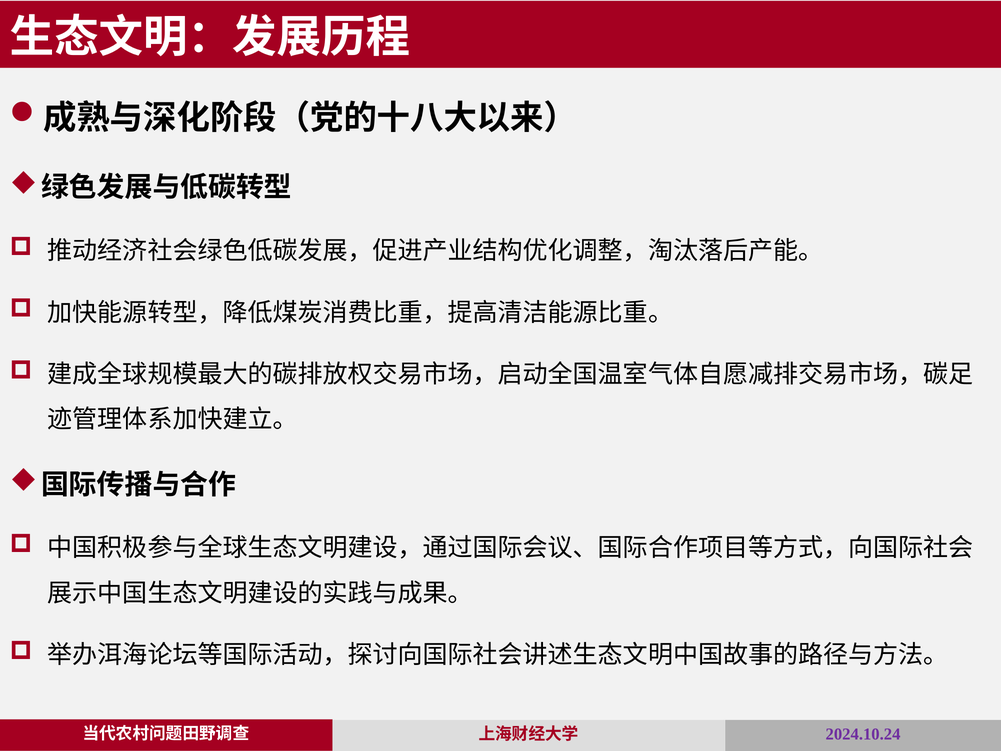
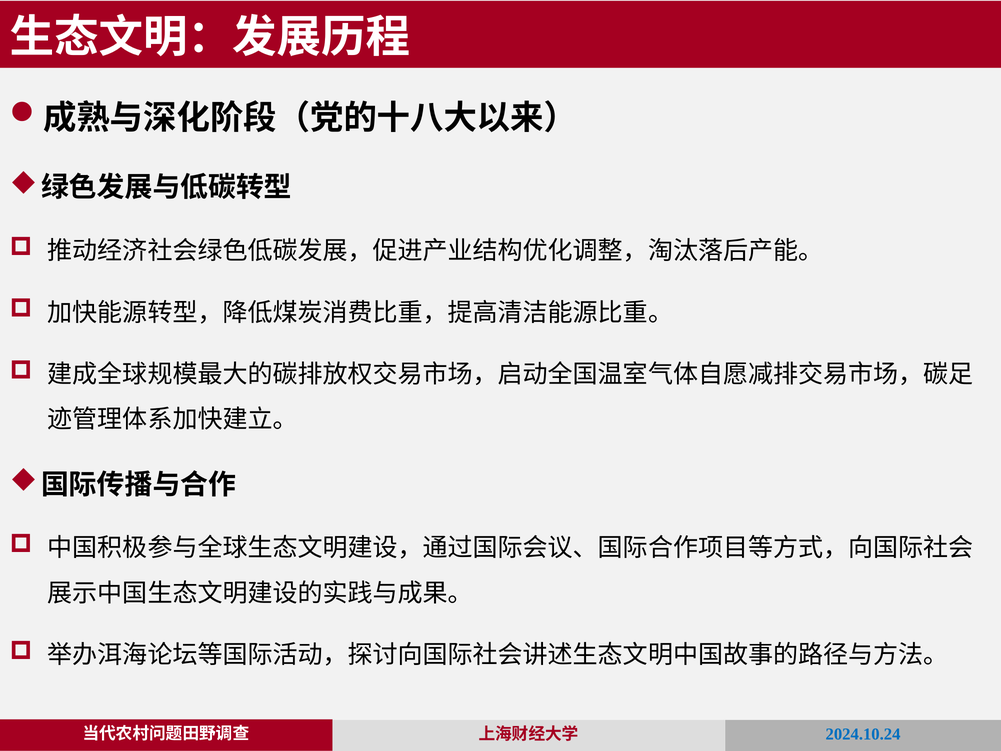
2024.10.24 colour: purple -> blue (863, 734)
